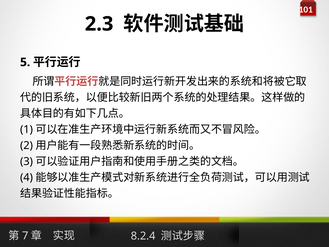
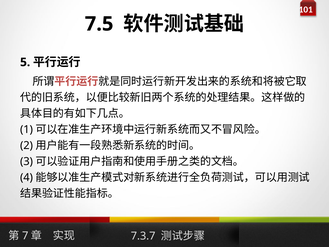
2.3: 2.3 -> 7.5 (99, 24)
8.2.4: 8.2.4 -> 7.3.7 (143, 236)
